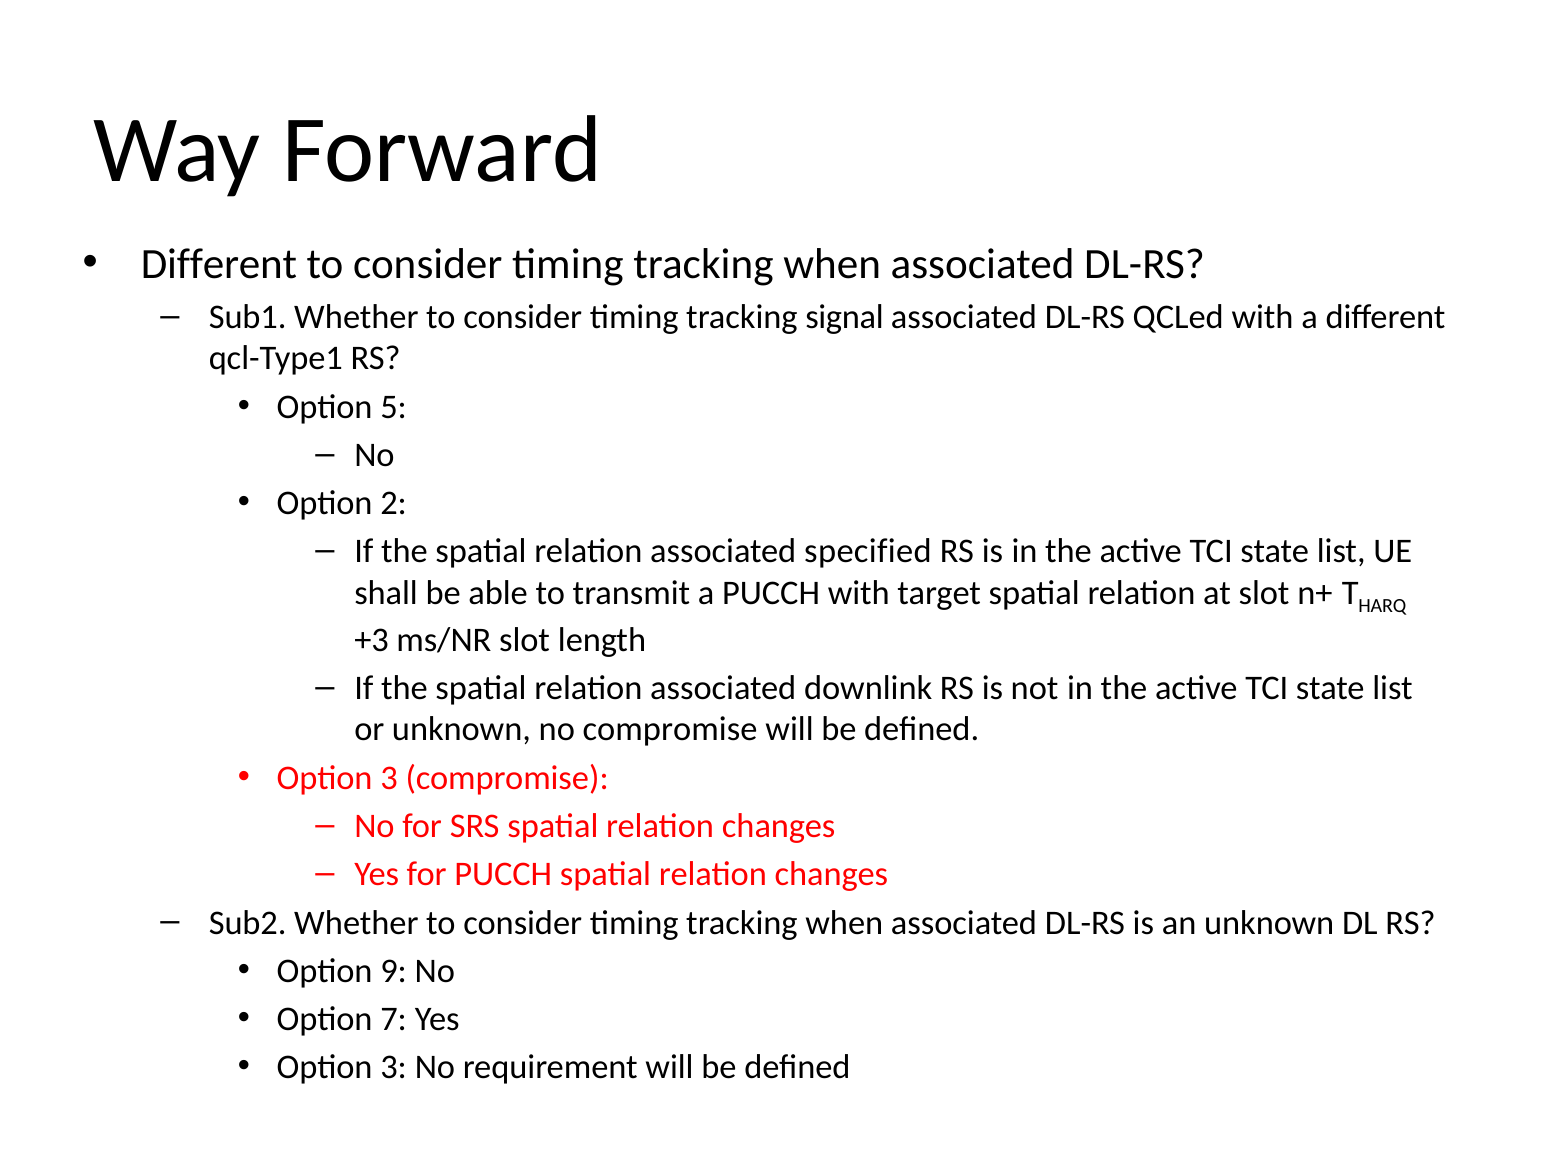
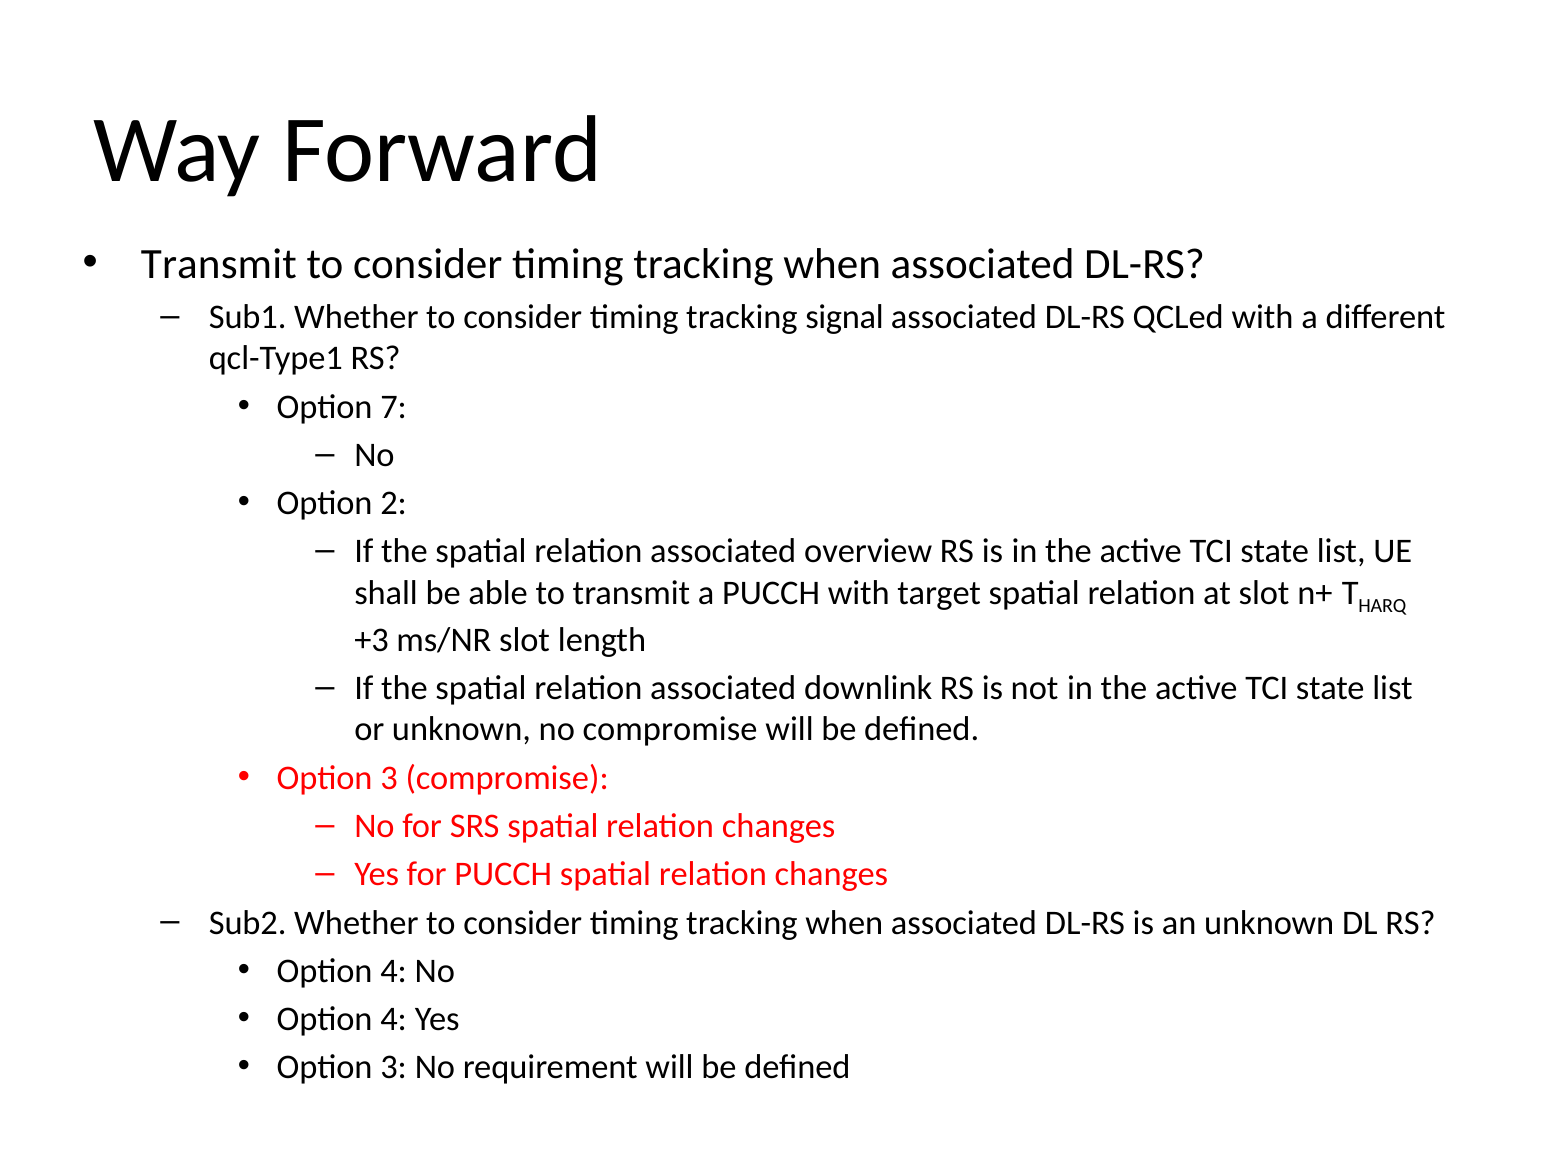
Different: Different -> Transmit (219, 264)
5: 5 -> 7 (394, 407)
specified: specified -> overview (868, 552)
9: 9 -> 4 (394, 971)
7: 7 -> 4 (394, 1019)
